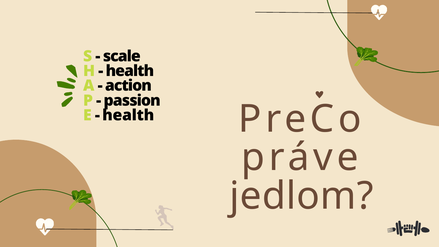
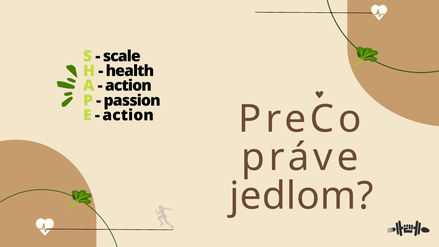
health: health -> action (128, 115)
